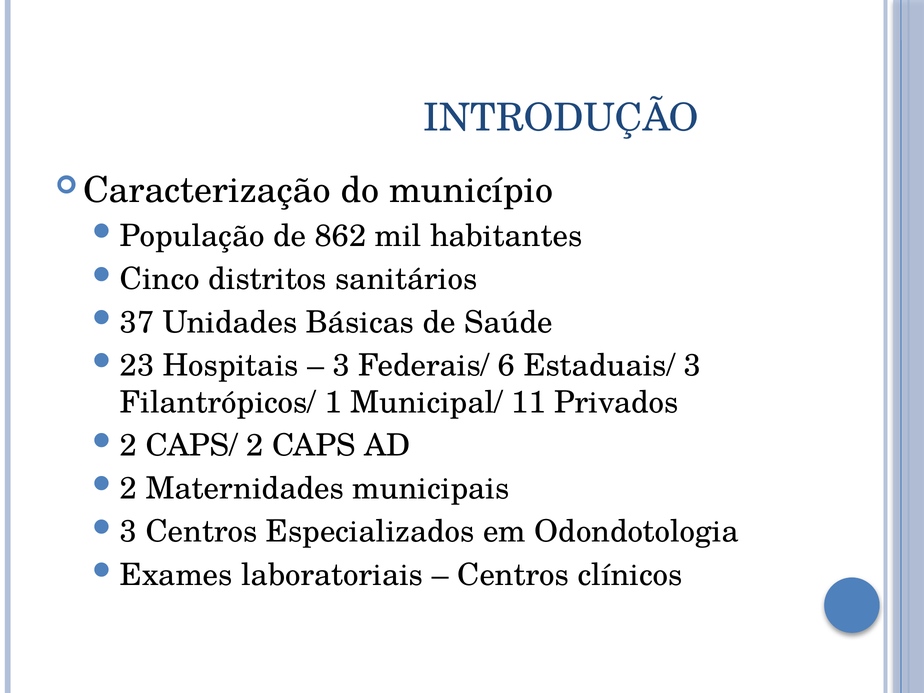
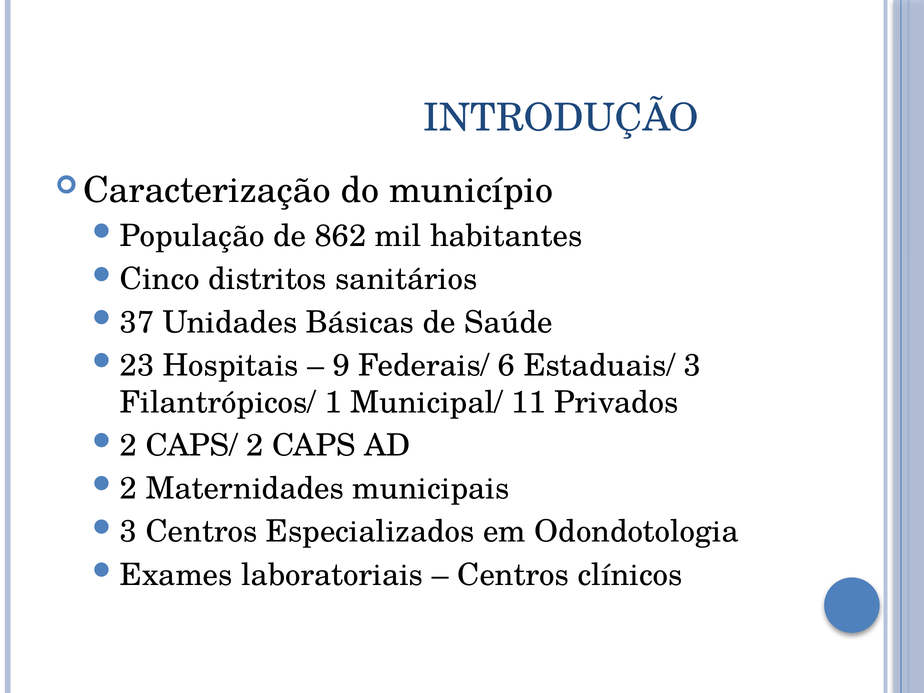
3: 3 -> 9 (341, 366)
